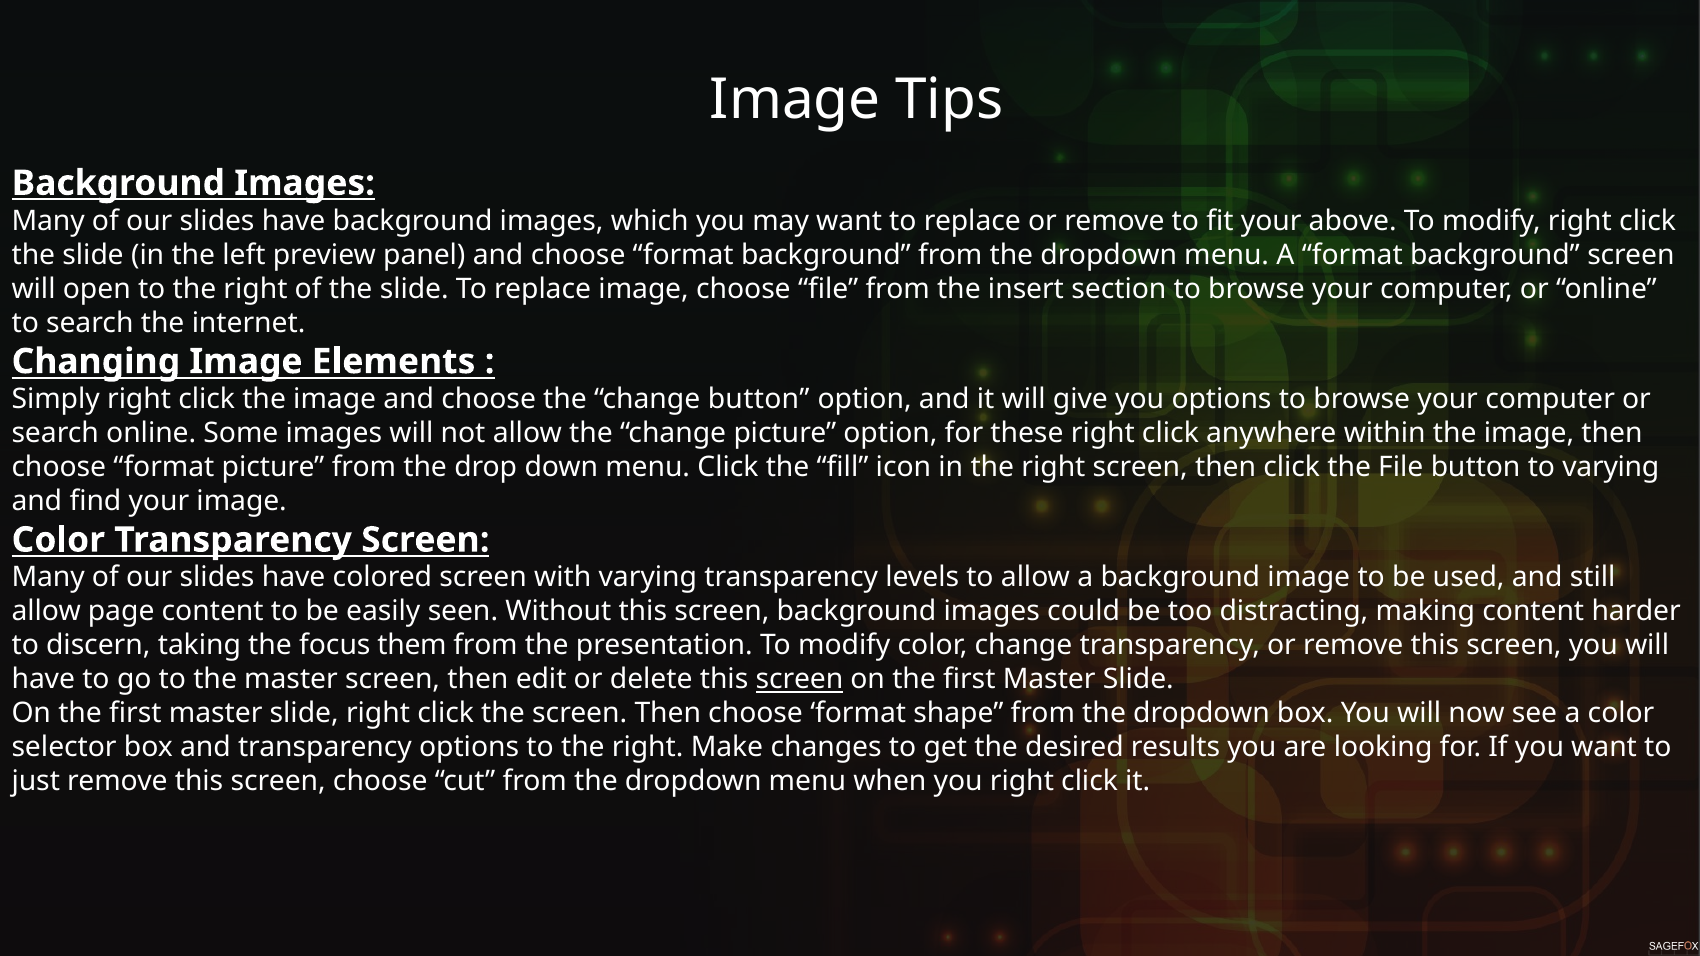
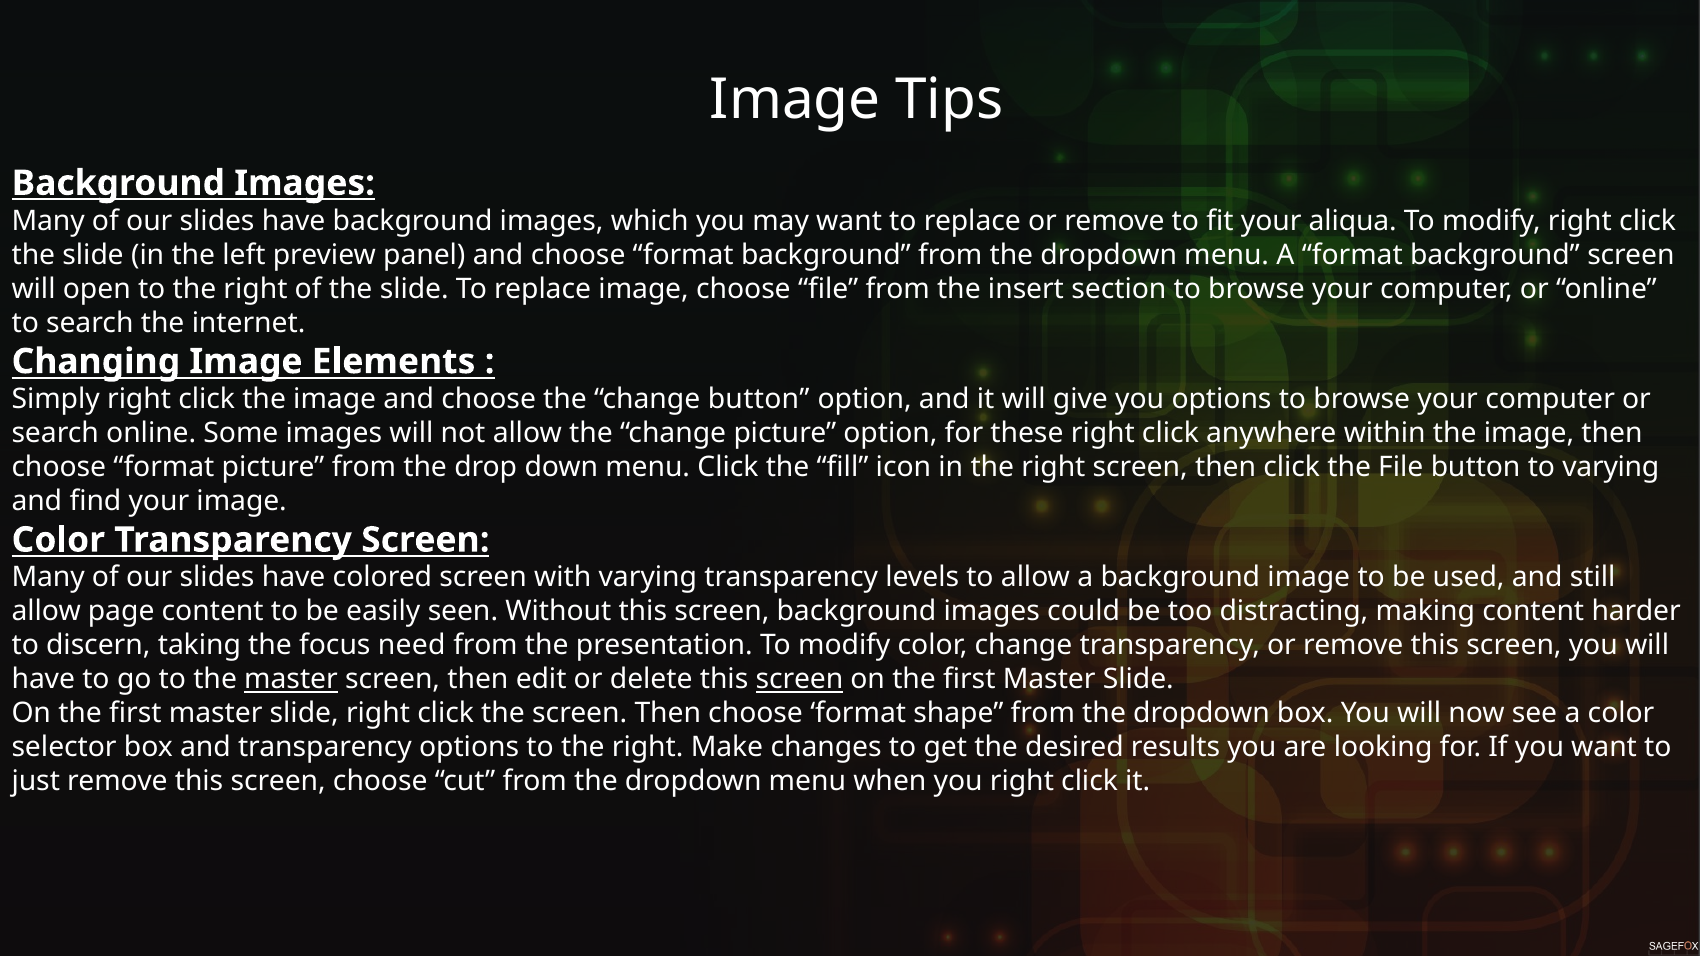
above: above -> aliqua (1353, 221)
them: them -> need (412, 646)
master underline: none -> present (291, 680)
